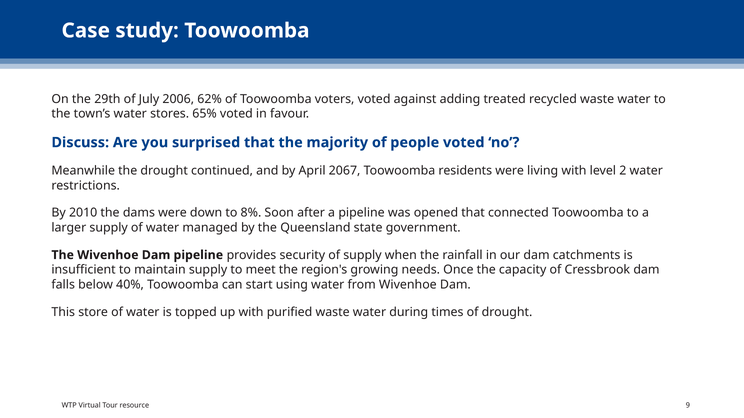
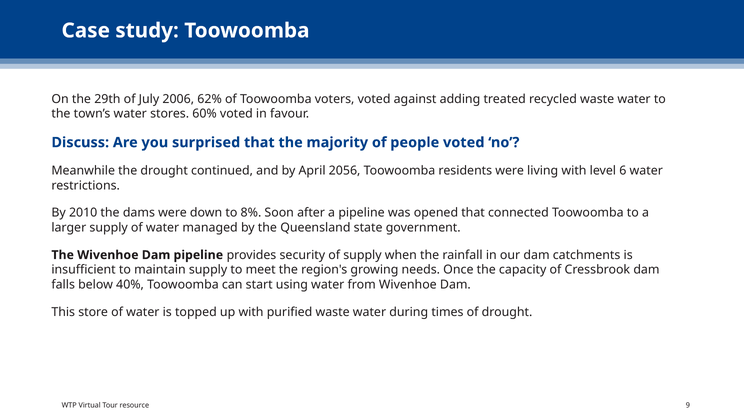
65%: 65% -> 60% (205, 114)
2067: 2067 -> 2056 (345, 171)
2: 2 -> 6 (623, 171)
